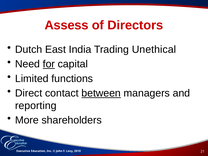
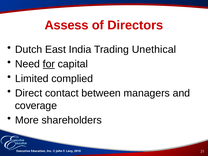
functions: functions -> complied (72, 79)
between underline: present -> none (101, 93)
reporting: reporting -> coverage (36, 106)
